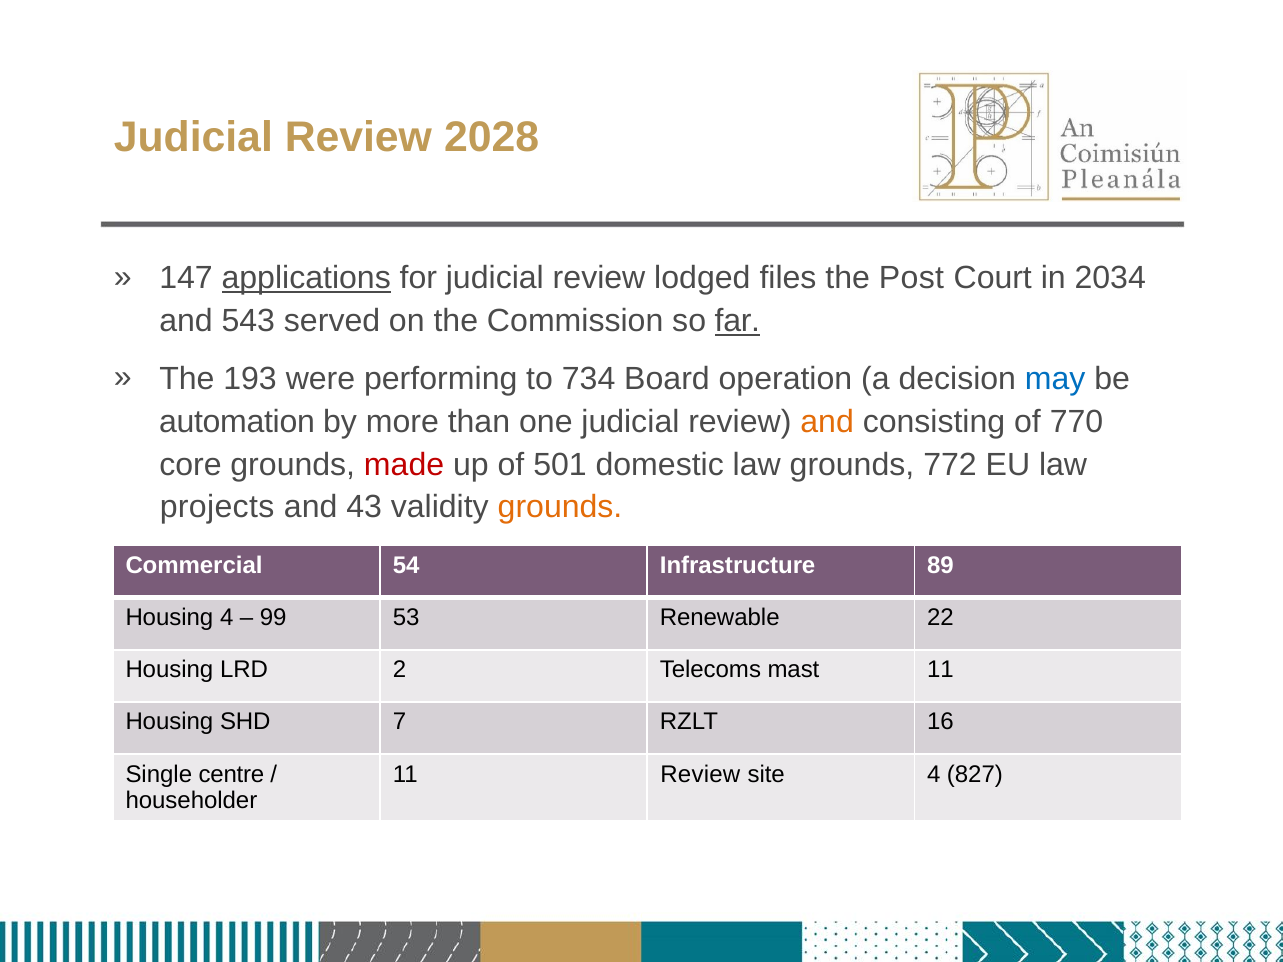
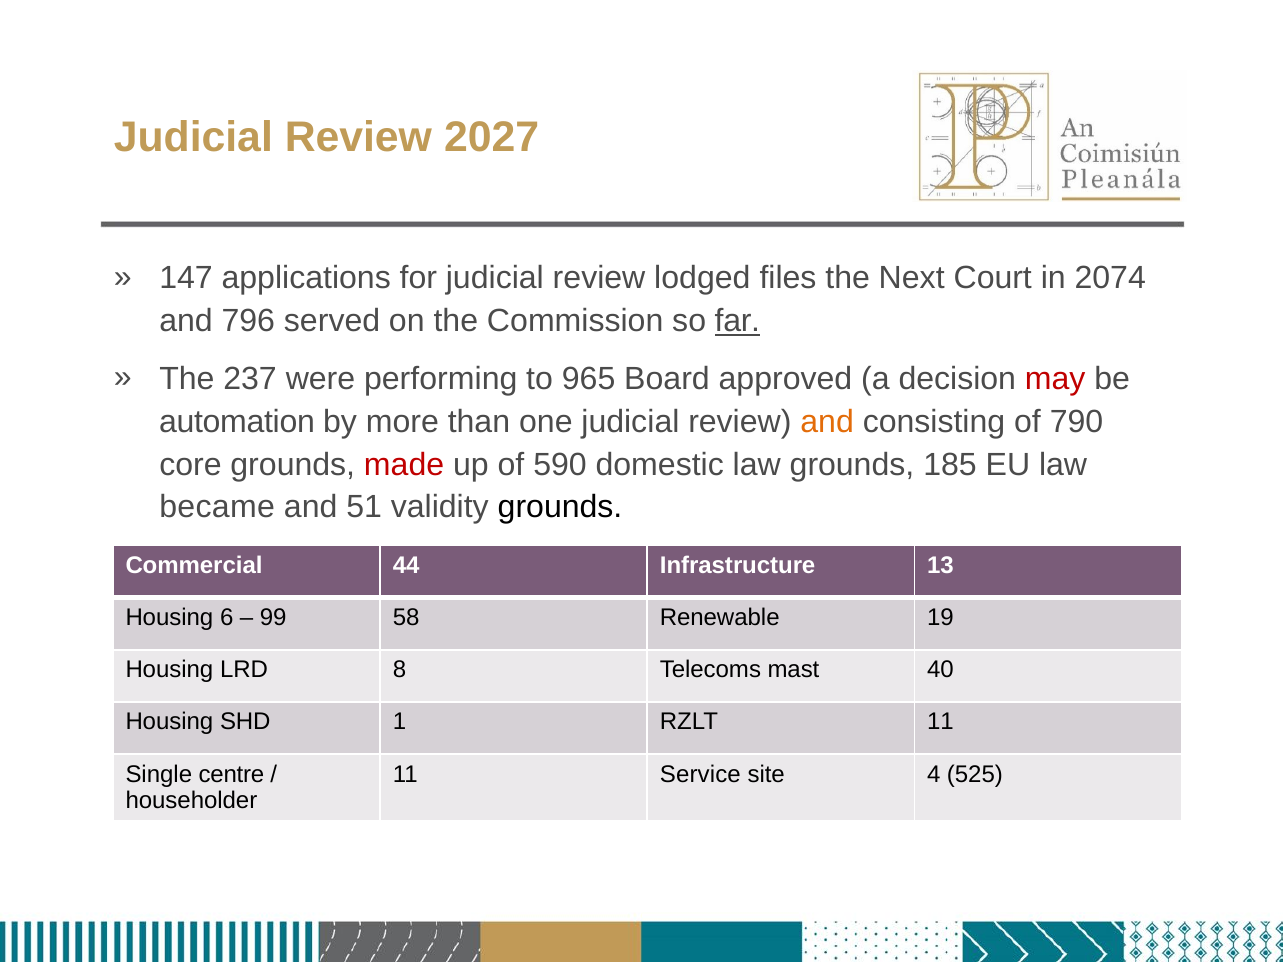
2028: 2028 -> 2027 (492, 137)
applications underline: present -> none (306, 278)
Post: Post -> Next (912, 278)
2034: 2034 -> 2074 (1110, 278)
543: 543 -> 796 (248, 321)
193: 193 -> 237 (250, 379)
734: 734 -> 965 (589, 379)
operation: operation -> approved (785, 379)
may colour: blue -> red (1055, 379)
770: 770 -> 790 (1077, 422)
501: 501 -> 590 (560, 465)
772: 772 -> 185 (950, 465)
projects: projects -> became (217, 508)
43: 43 -> 51 (364, 508)
grounds colour: orange -> black (560, 508)
54: 54 -> 44 (406, 566)
89: 89 -> 13 (940, 566)
Housing 4: 4 -> 6 (227, 618)
53: 53 -> 58 (406, 618)
22: 22 -> 19 (940, 618)
2: 2 -> 8 (399, 670)
mast 11: 11 -> 40 (940, 670)
7: 7 -> 1 (399, 722)
RZLT 16: 16 -> 11 (940, 722)
11 Review: Review -> Service (700, 774)
827: 827 -> 525 (975, 774)
